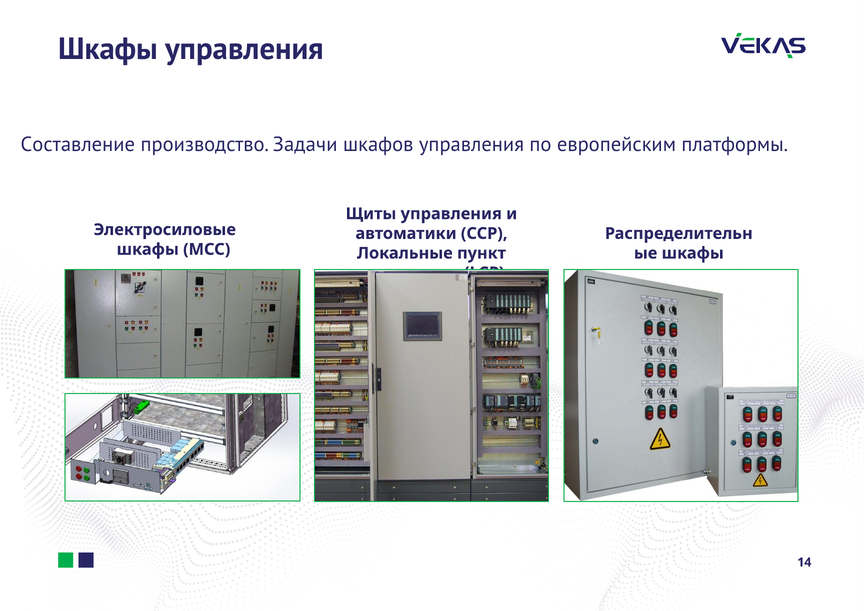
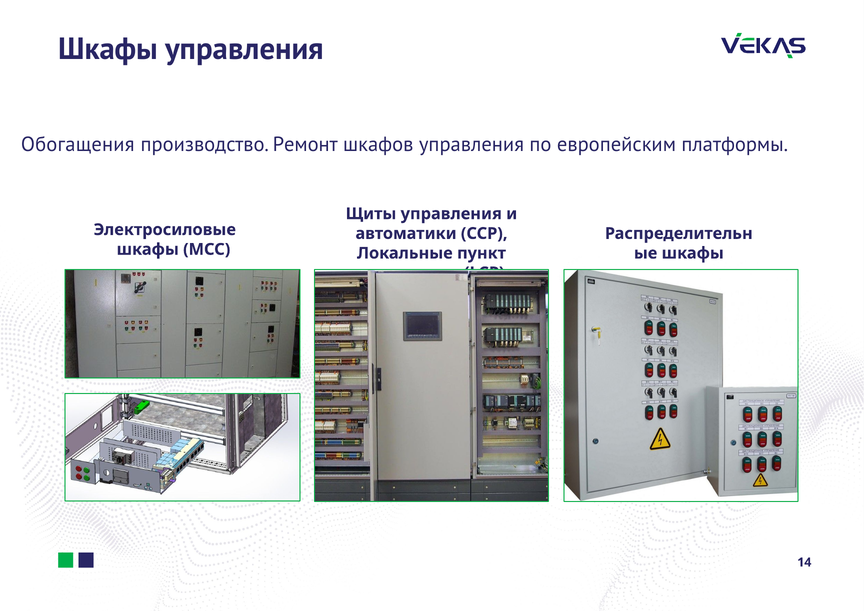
Составление: Составление -> Обогащения (78, 144)
Задачи: Задачи -> Ремонт (305, 144)
